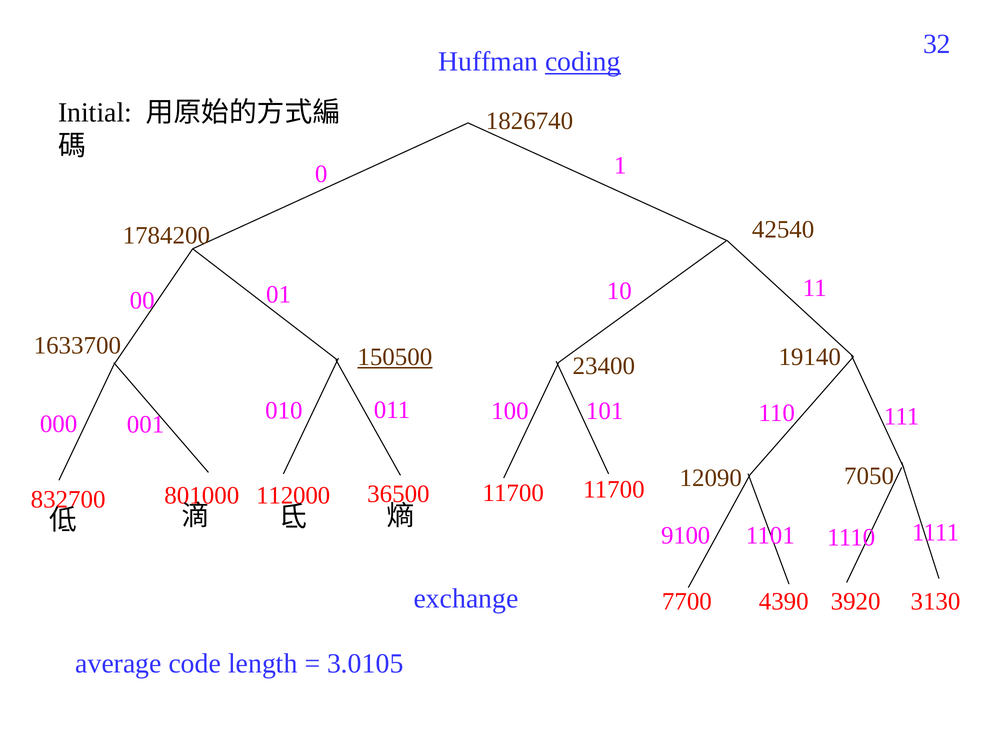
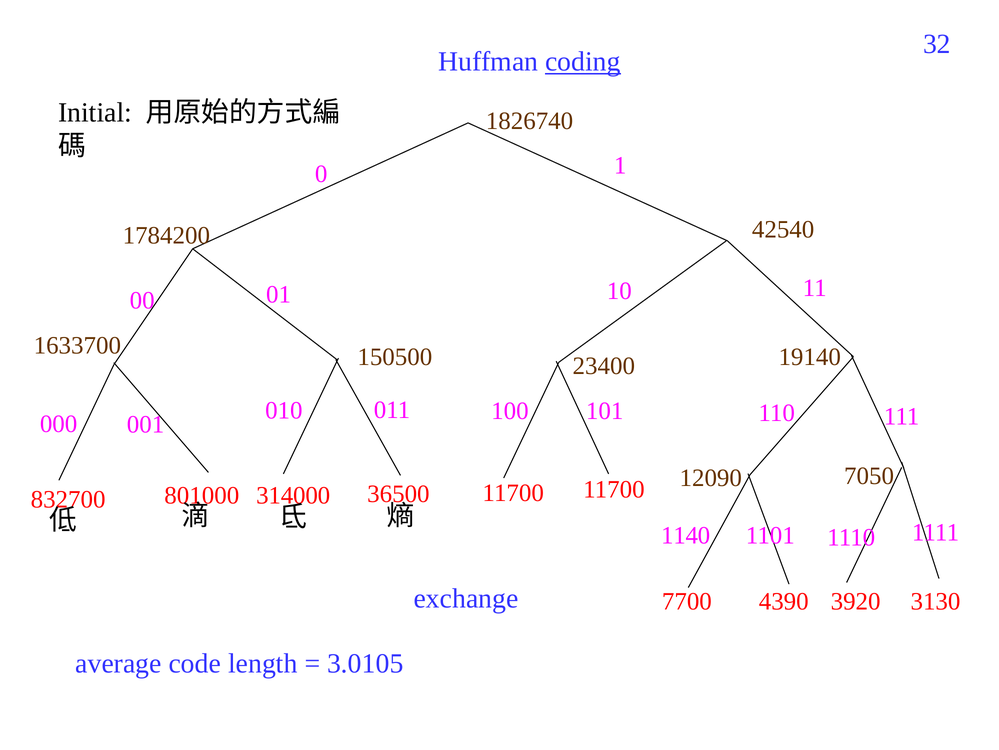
150500 underline: present -> none (395, 356)
112000: 112000 -> 314000 (293, 495)
9100: 9100 -> 1140 (686, 535)
